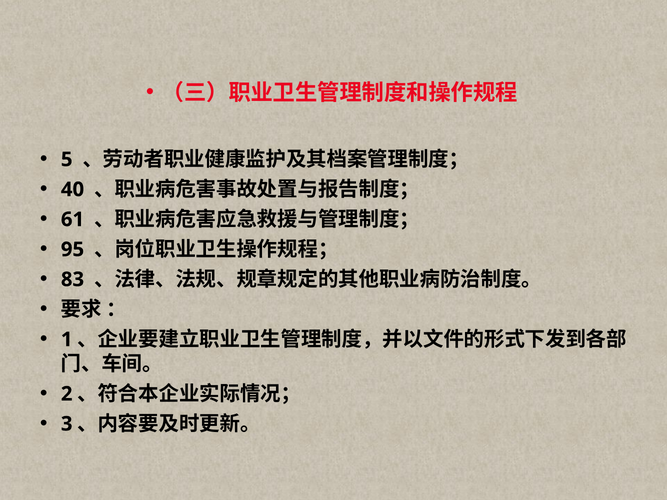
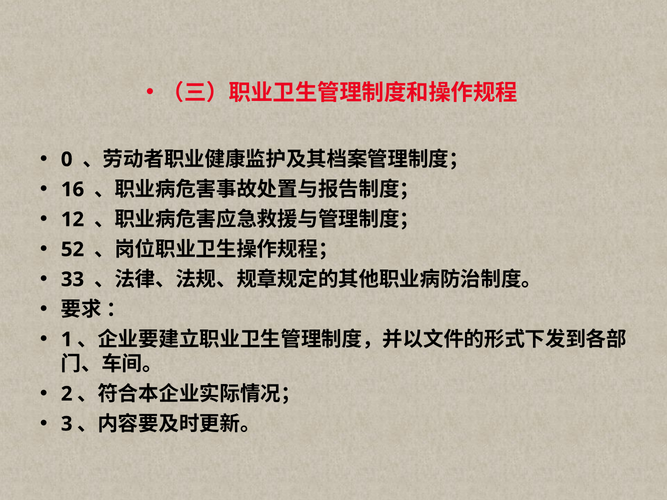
5: 5 -> 0 (67, 160)
40: 40 -> 16 (73, 190)
61: 61 -> 12 (73, 220)
95: 95 -> 52 (73, 250)
83: 83 -> 33 (73, 280)
